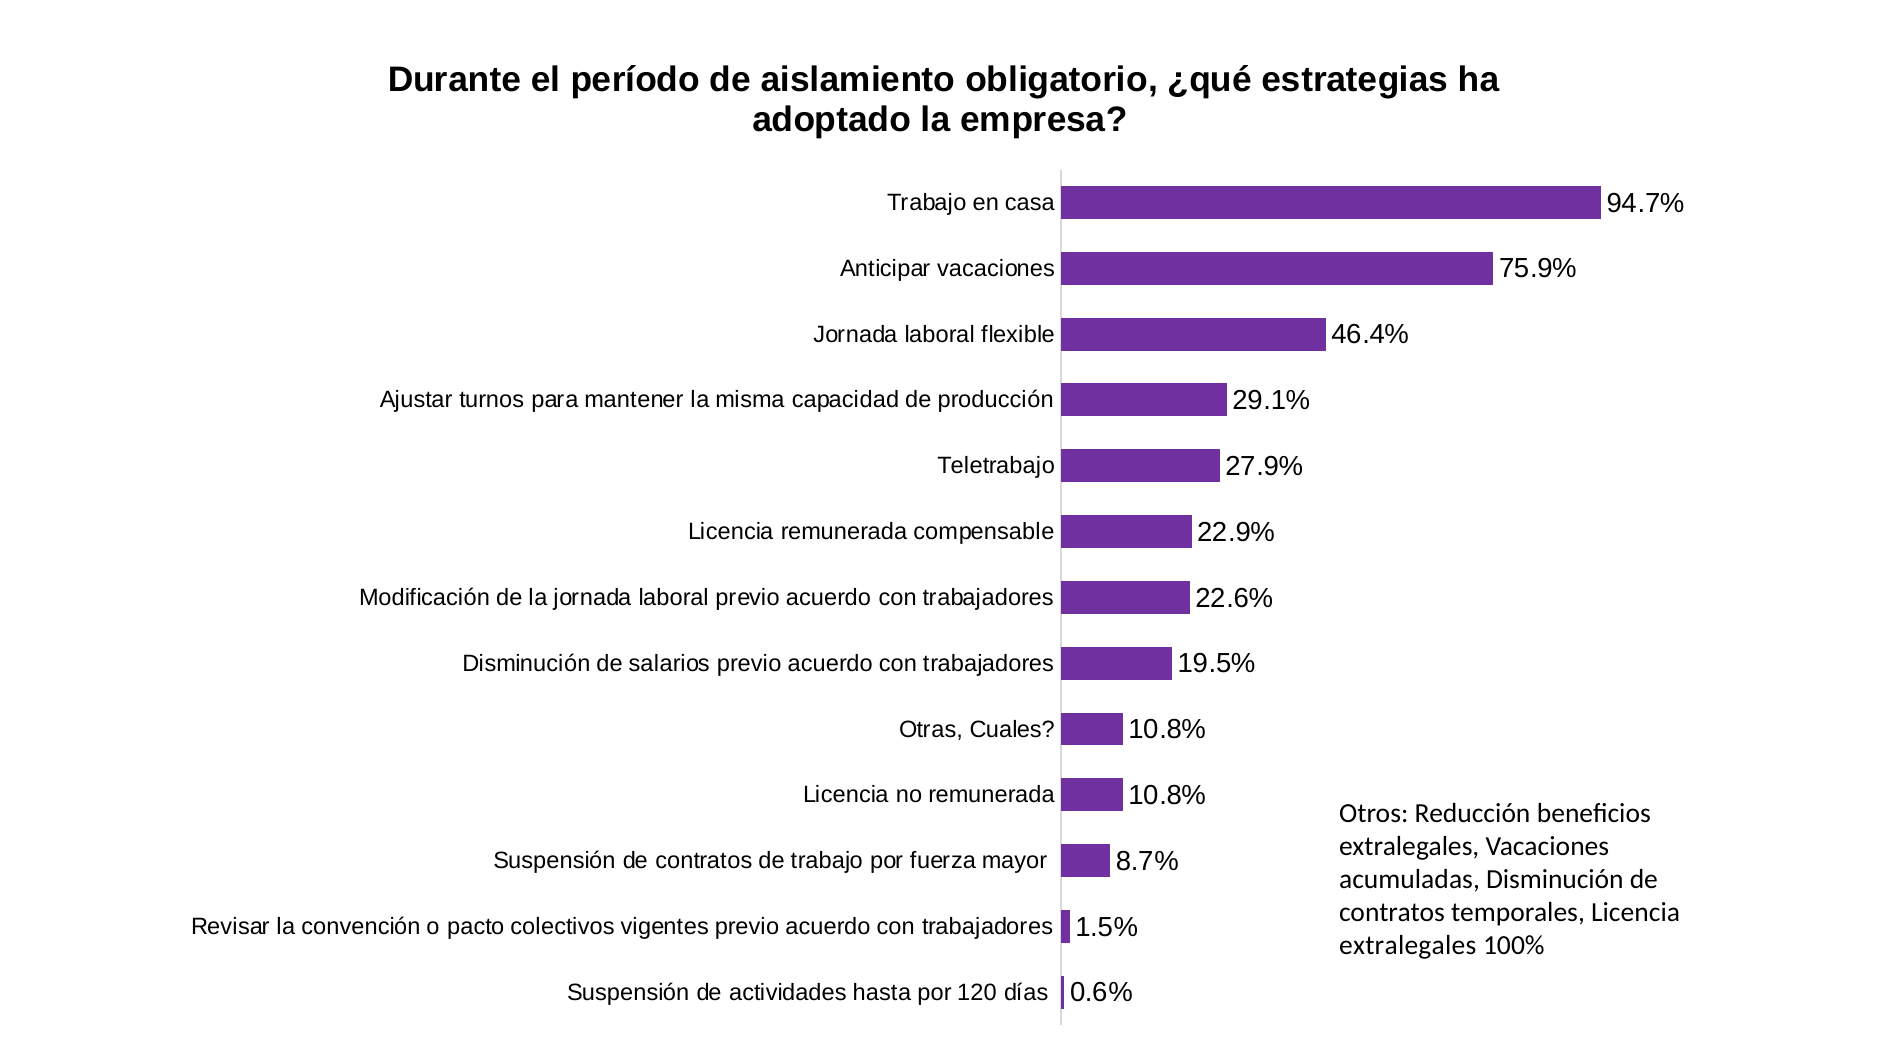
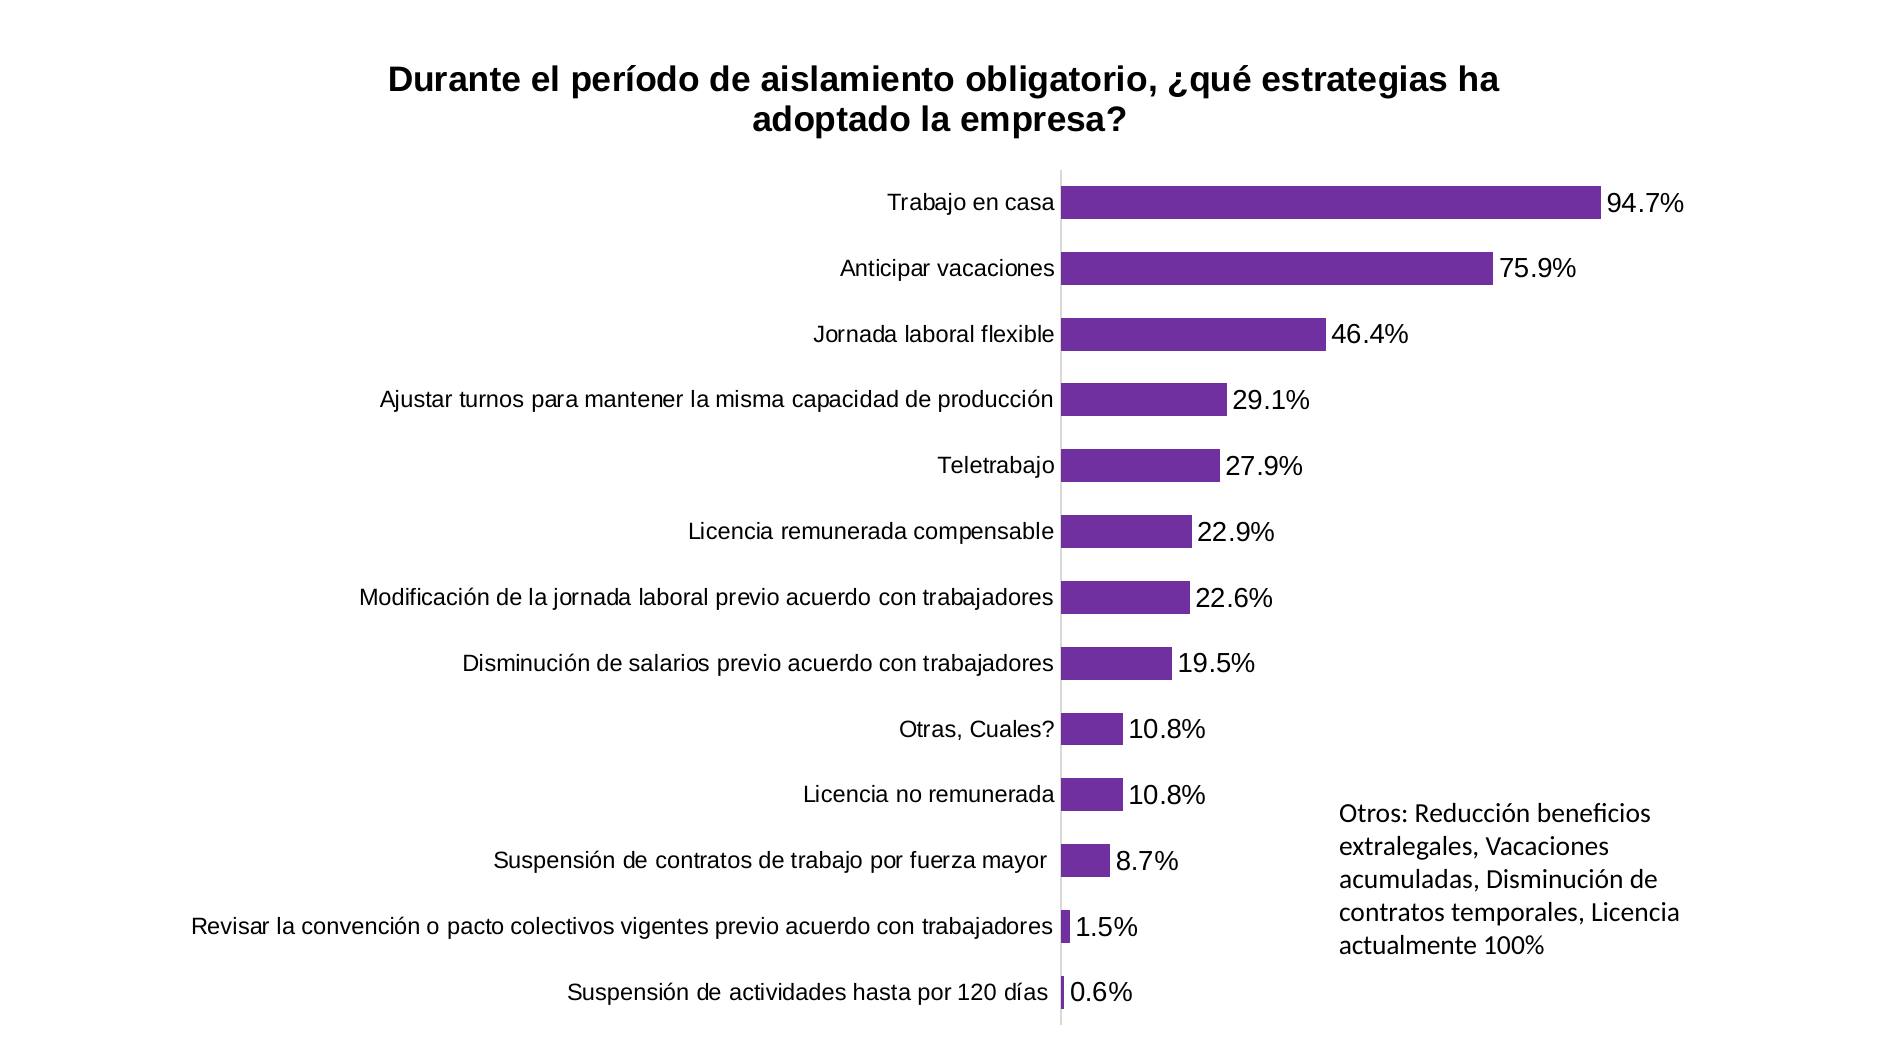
extralegales: extralegales -> actualmente (1408, 946)
